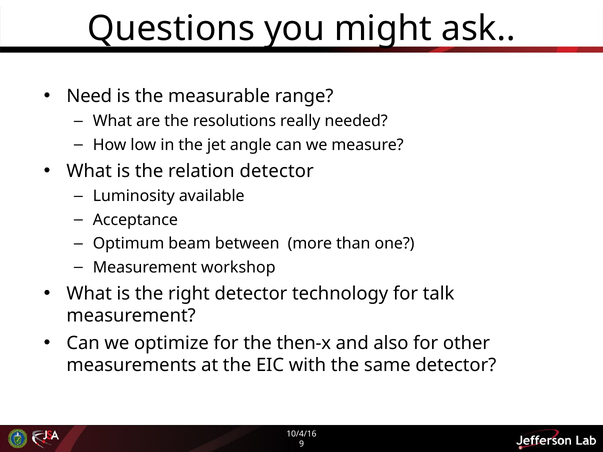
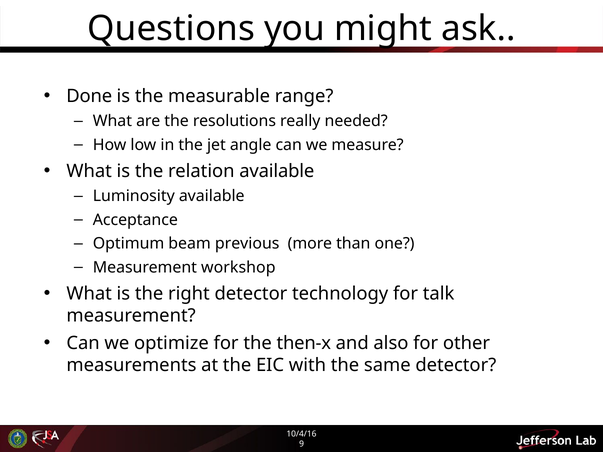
Need: Need -> Done (89, 96)
relation detector: detector -> available (277, 171)
between: between -> previous (247, 244)
